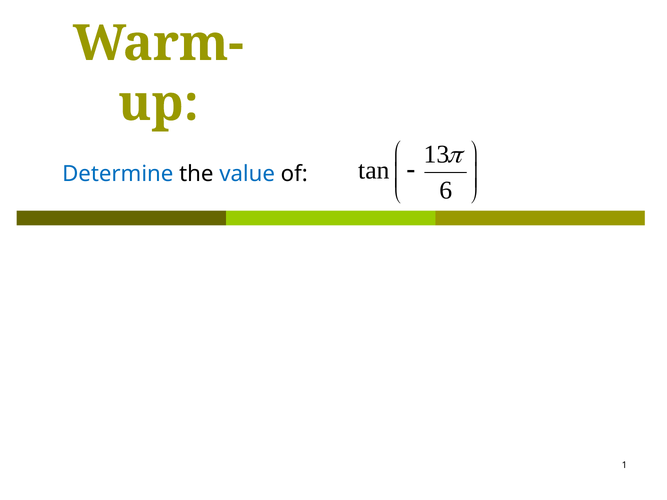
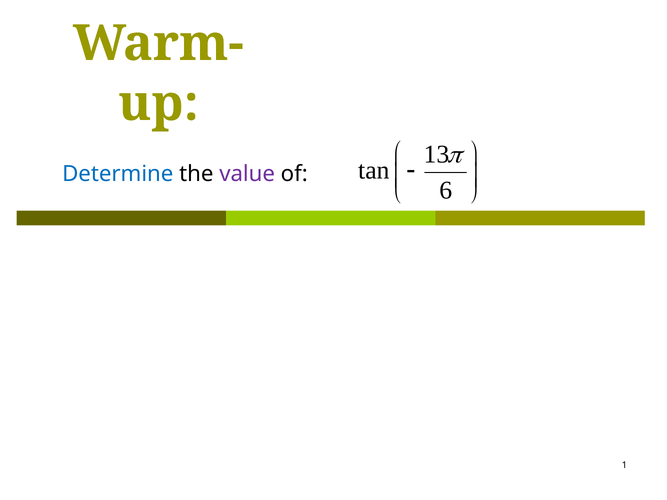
value colour: blue -> purple (247, 174)
